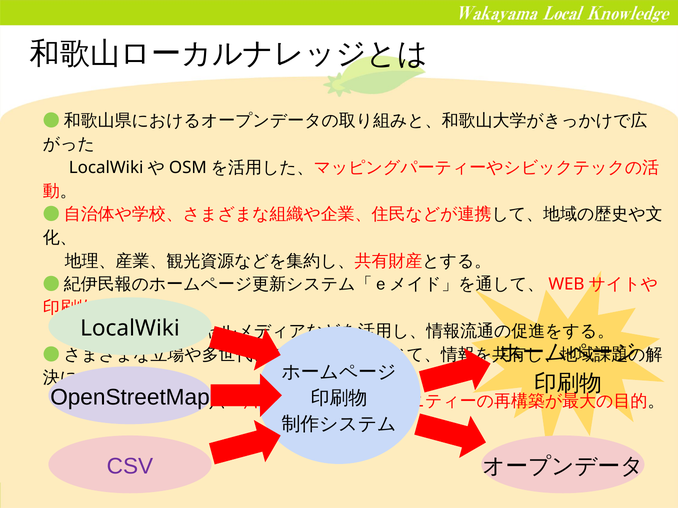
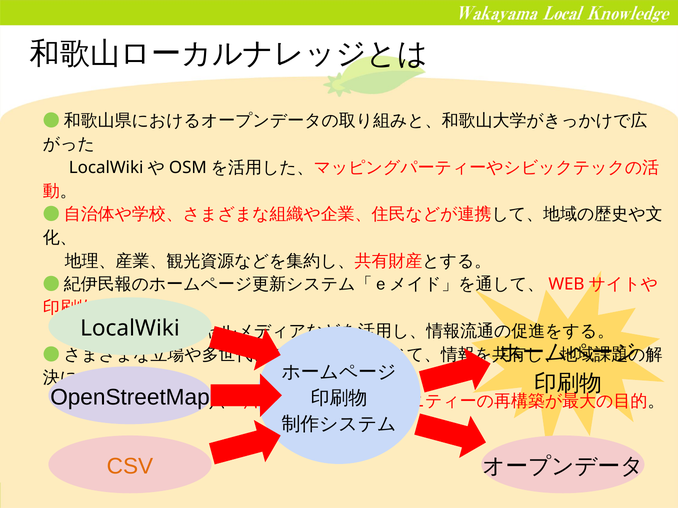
CSV colour: purple -> orange (130, 467)
